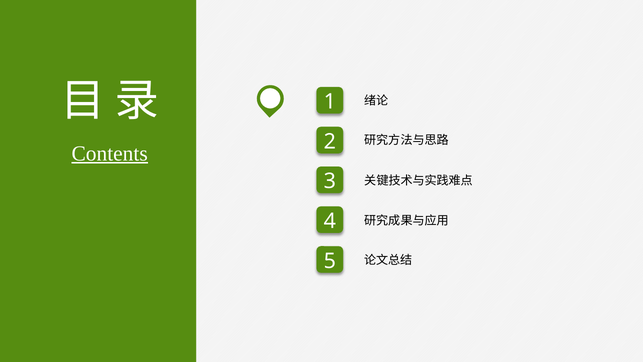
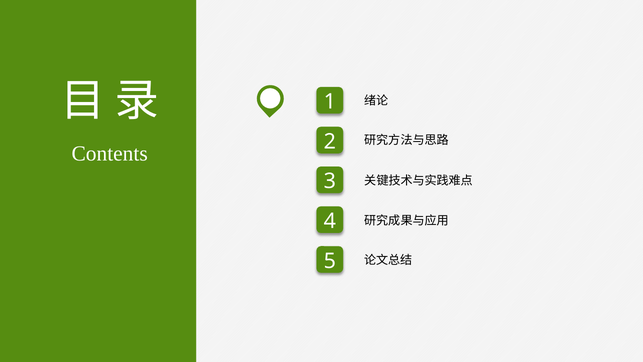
Contents underline: present -> none (110, 154)
